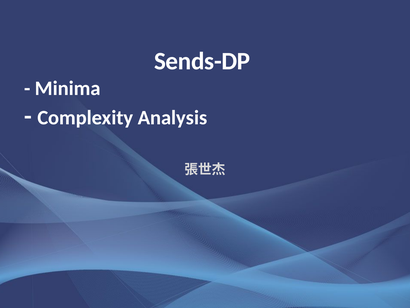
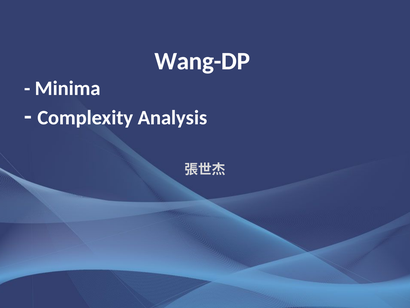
Sends-DP: Sends-DP -> Wang-DP (202, 61)
